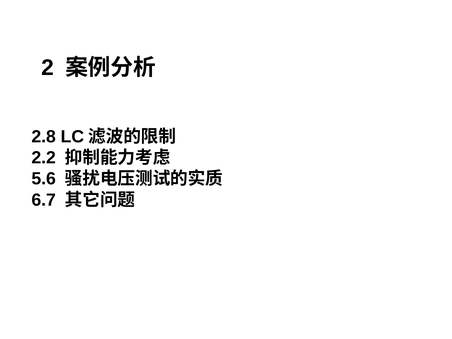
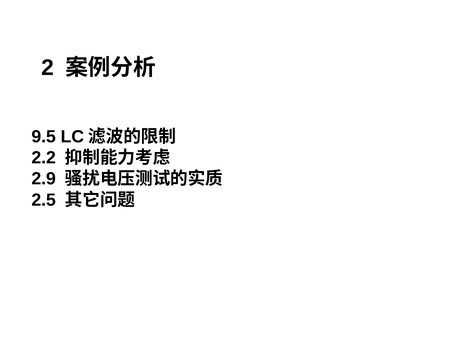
2.8: 2.8 -> 9.5 (44, 137)
5.6: 5.6 -> 2.9 (44, 179)
6.7: 6.7 -> 2.5 (44, 200)
